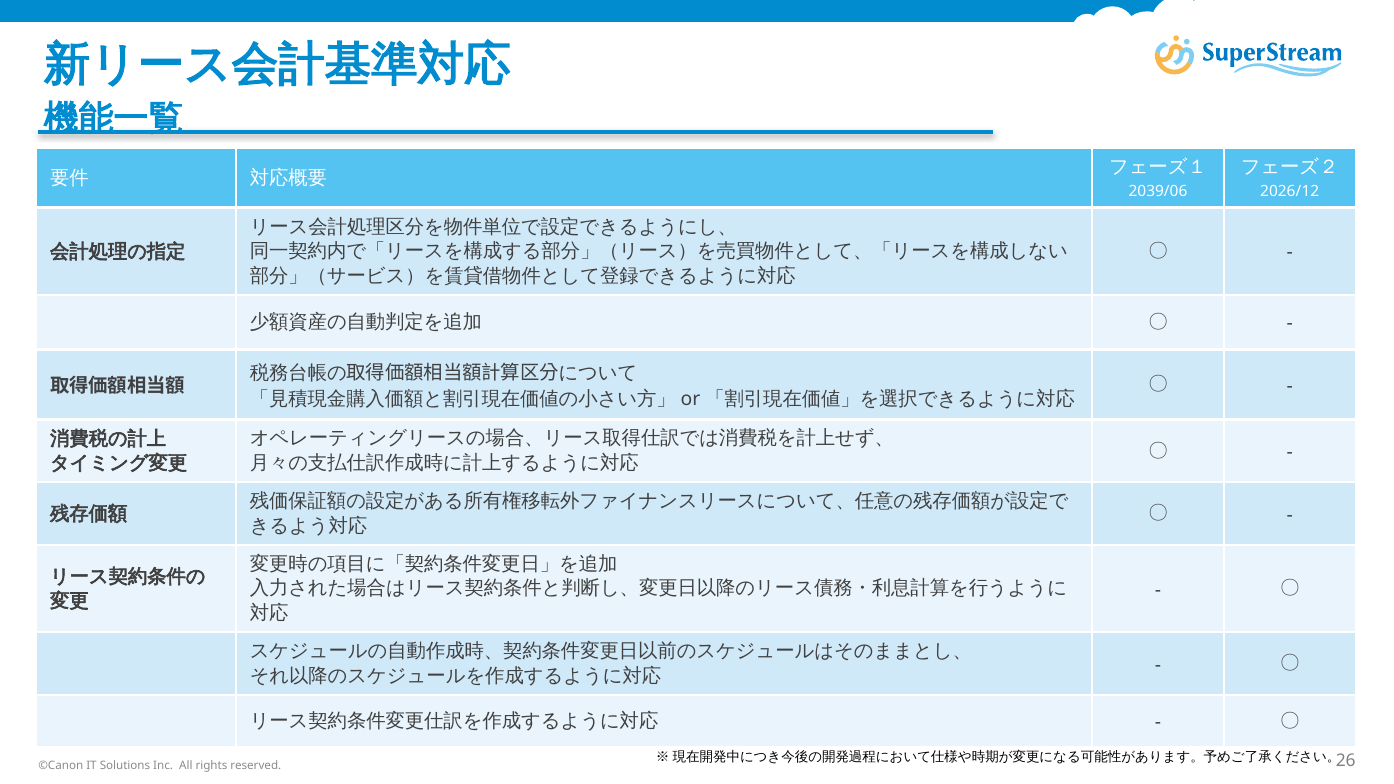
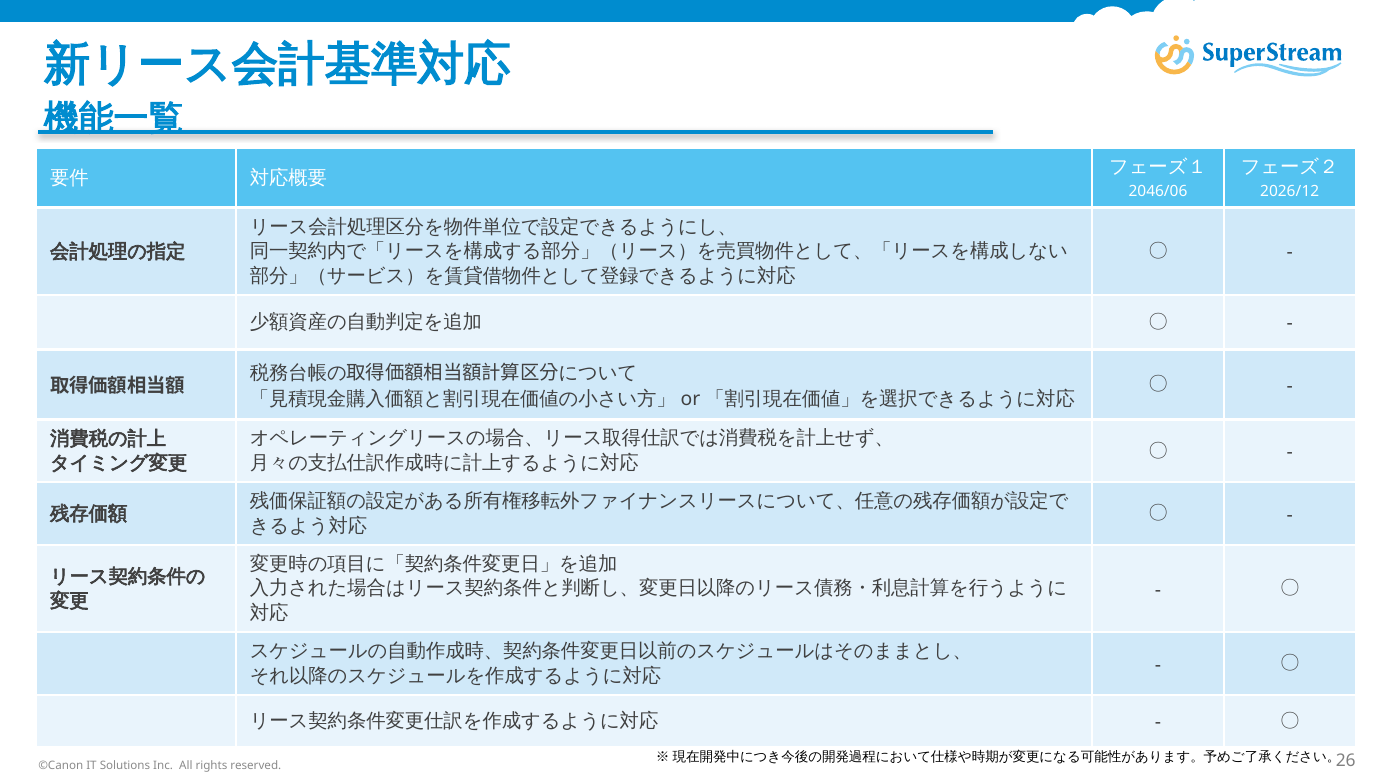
2039/06: 2039/06 -> 2046/06 (1158, 191)
